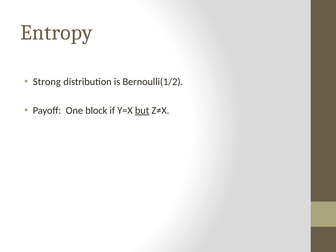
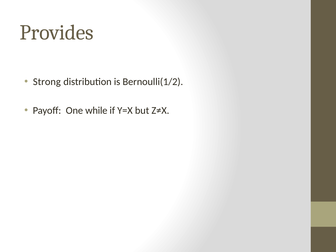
Entropy: Entropy -> Provides (57, 33)
block: block -> while (96, 110)
but underline: present -> none (142, 110)
